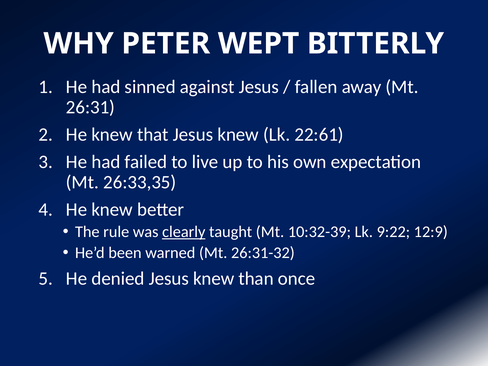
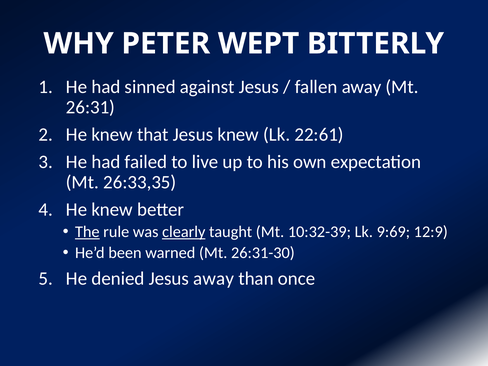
The underline: none -> present (87, 232)
9:22: 9:22 -> 9:69 (393, 232)
26:31-32: 26:31-32 -> 26:31-30 (263, 253)
denied Jesus knew: knew -> away (214, 279)
